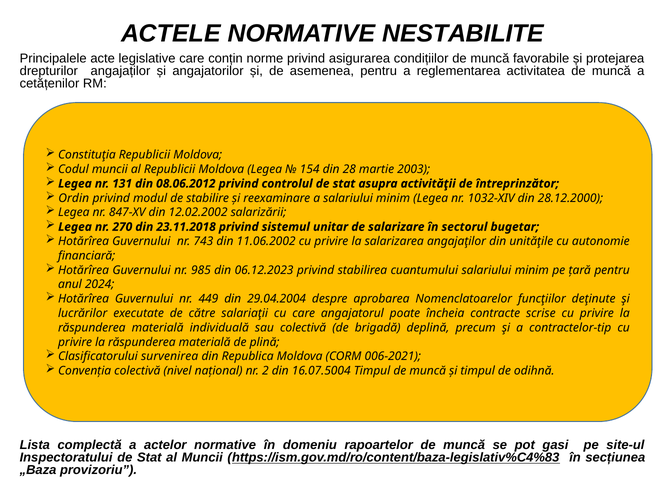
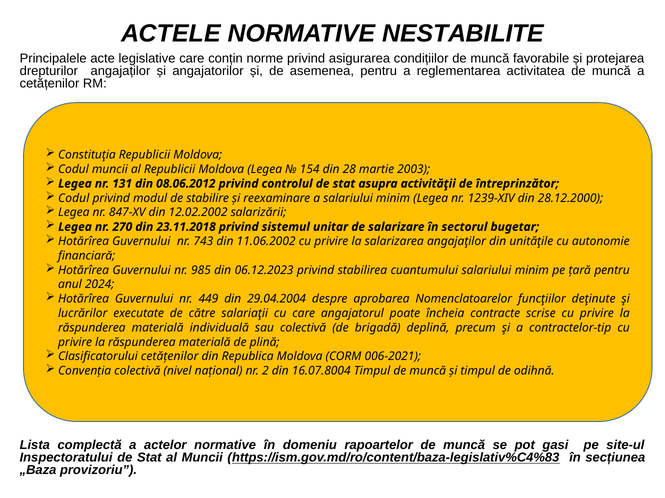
Ordin: Ordin -> Codul (74, 198)
1032-XIV: 1032-XIV -> 1239-XIV (491, 198)
Clasificatorului survenirea: survenirea -> cetățenilor (170, 357)
16.07.5004: 16.07.5004 -> 16.07.8004 (321, 371)
